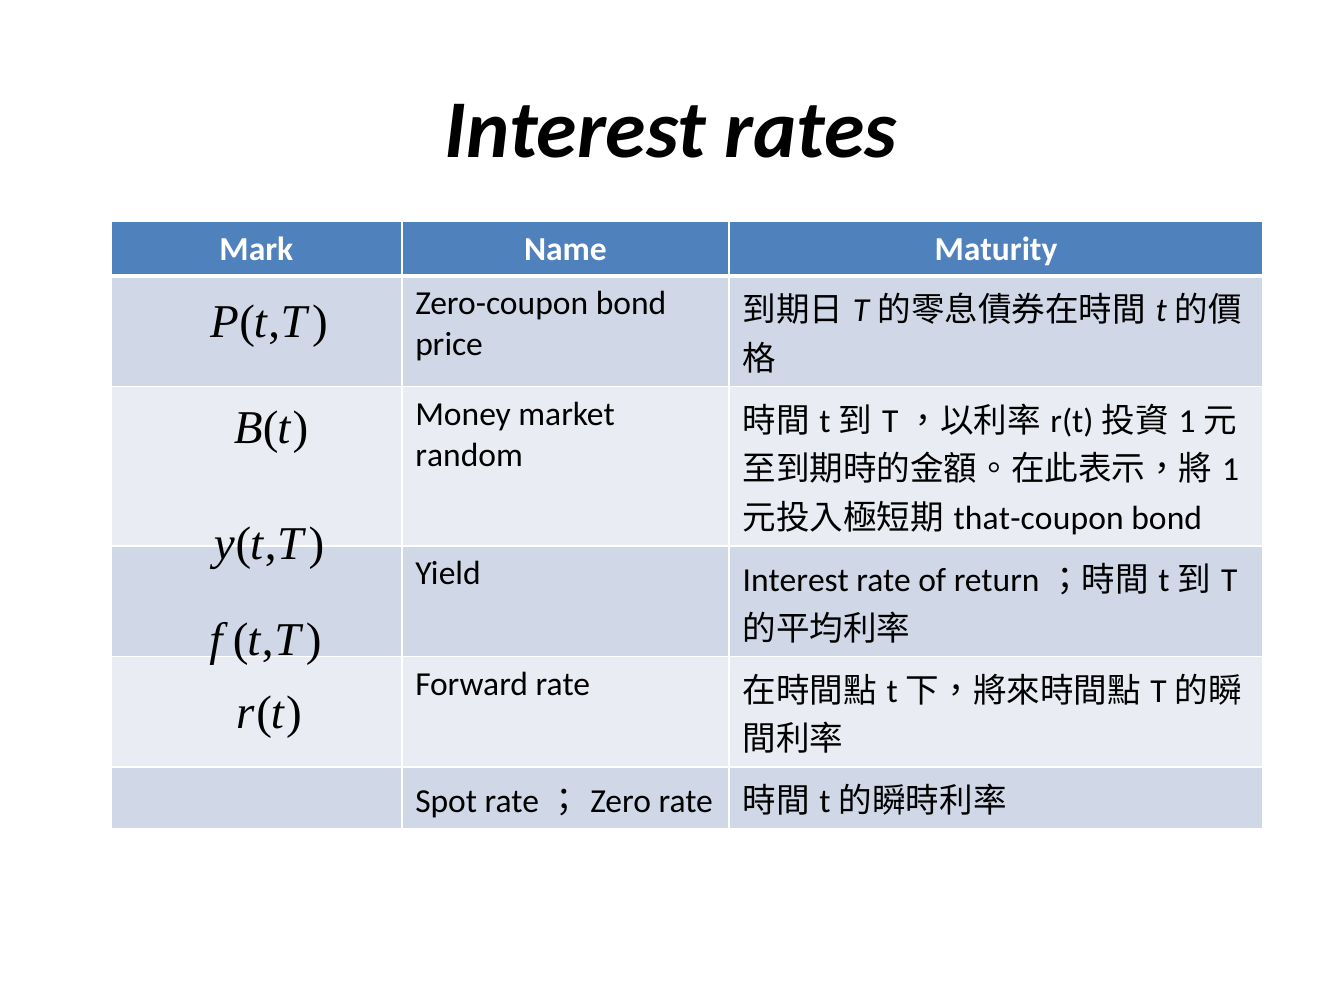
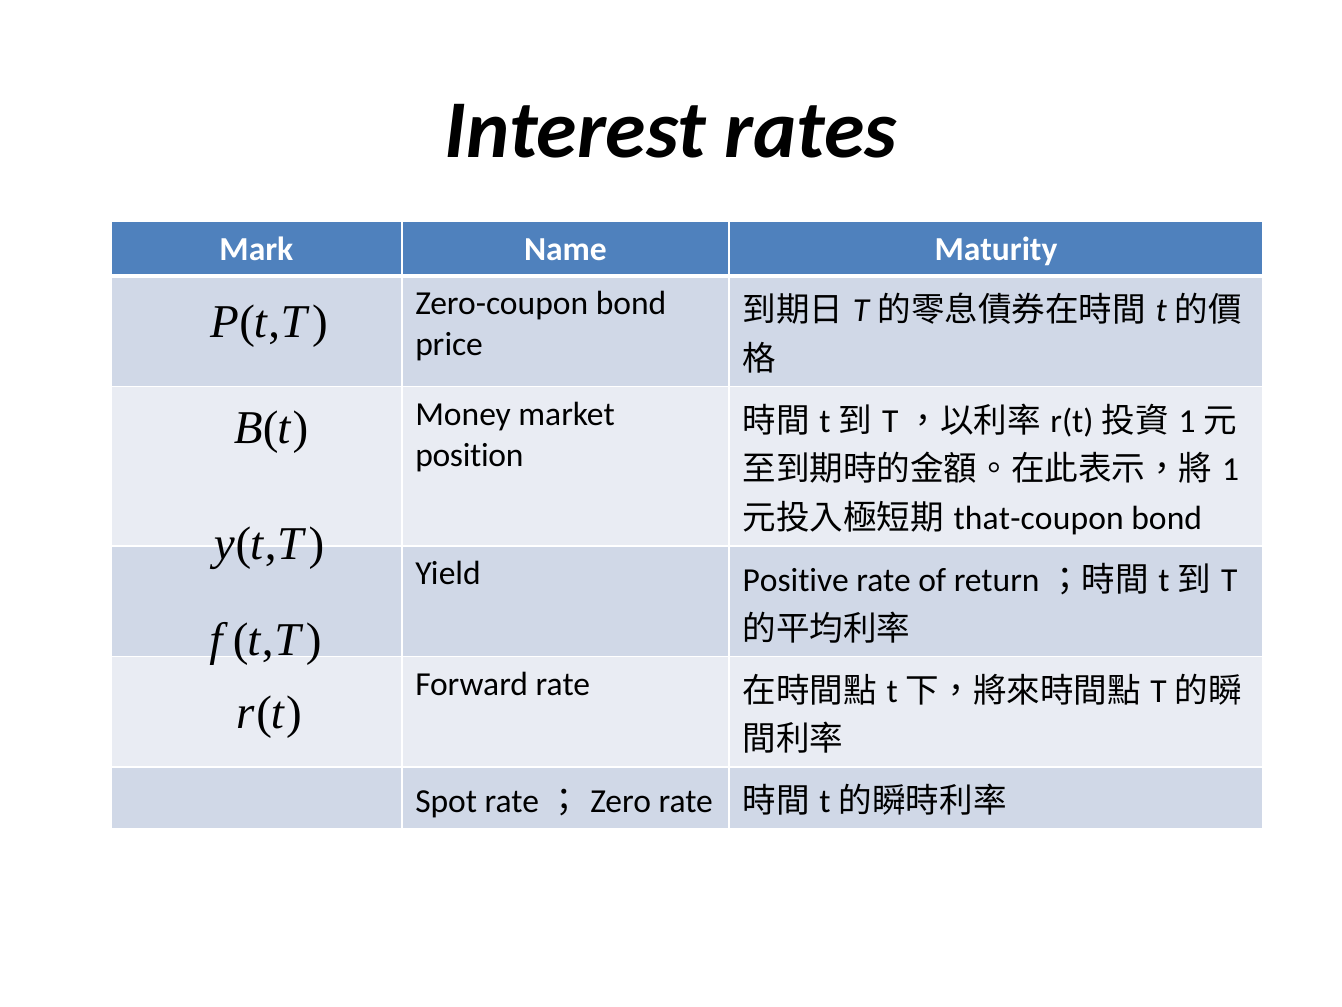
random: random -> position (469, 455)
Yield Interest: Interest -> Positive (796, 580)
